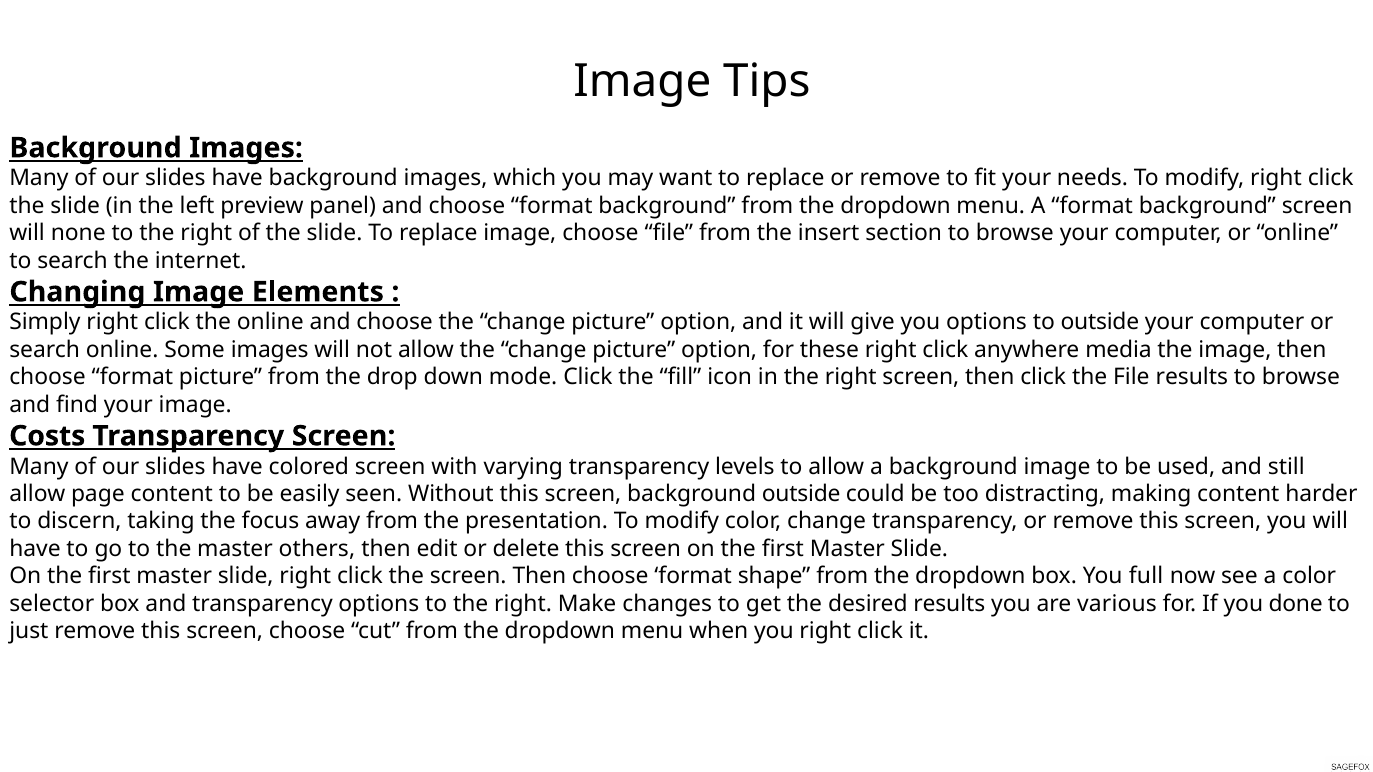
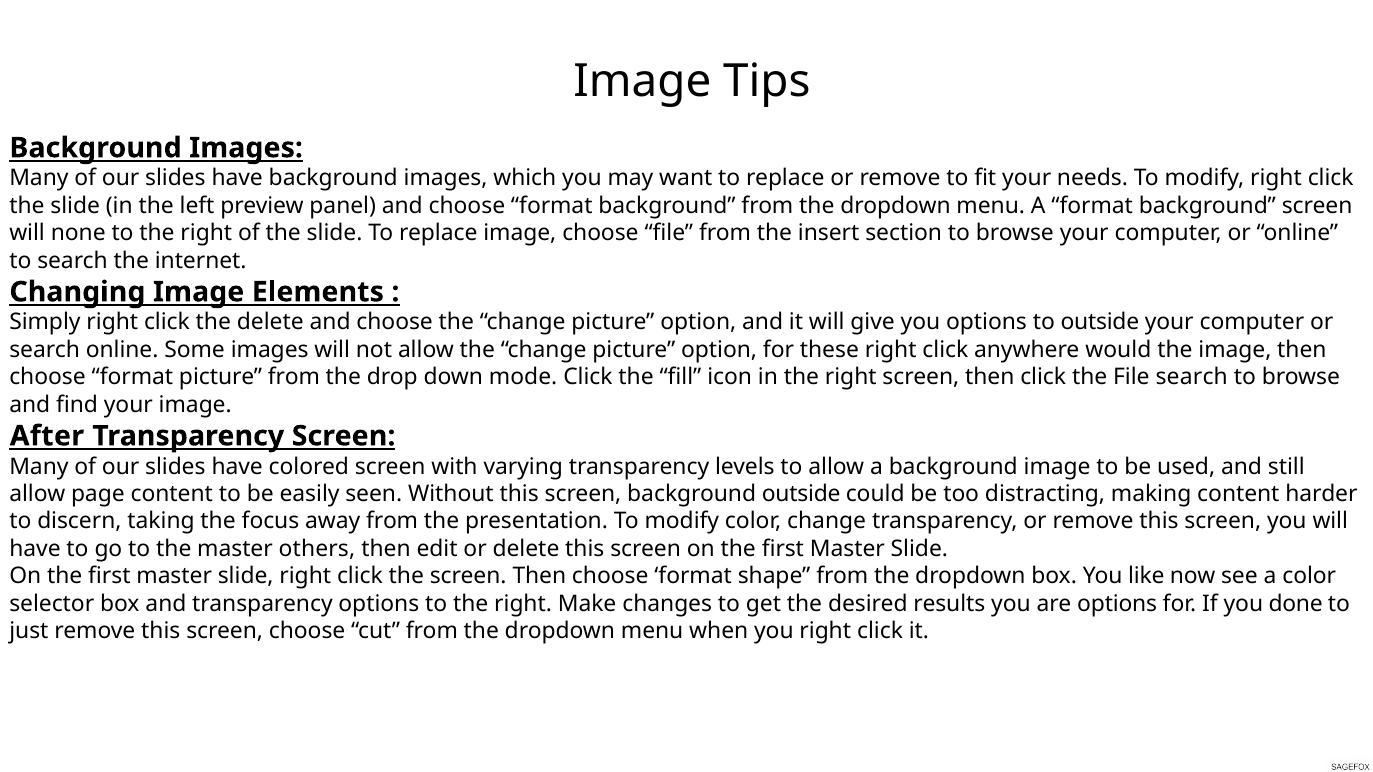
the online: online -> delete (270, 323)
media: media -> would (1118, 350)
File results: results -> search (1192, 377)
Costs: Costs -> After (47, 436)
full: full -> like (1146, 576)
are various: various -> options (1117, 604)
